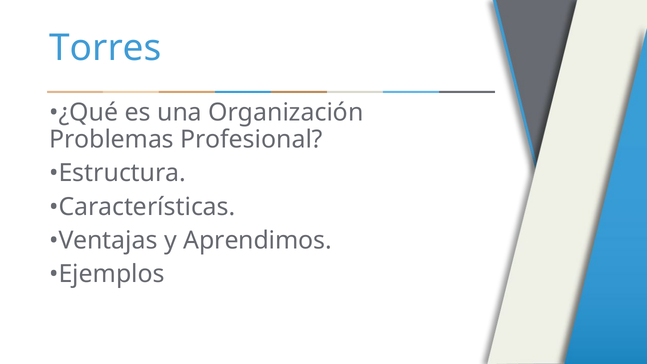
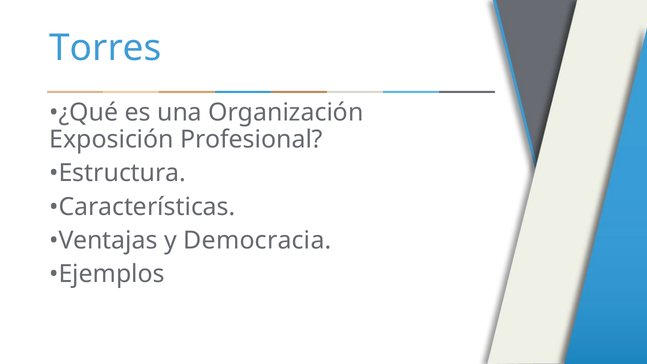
Problemas: Problemas -> Exposición (112, 140)
Aprendimos: Aprendimos -> Democracia (257, 241)
